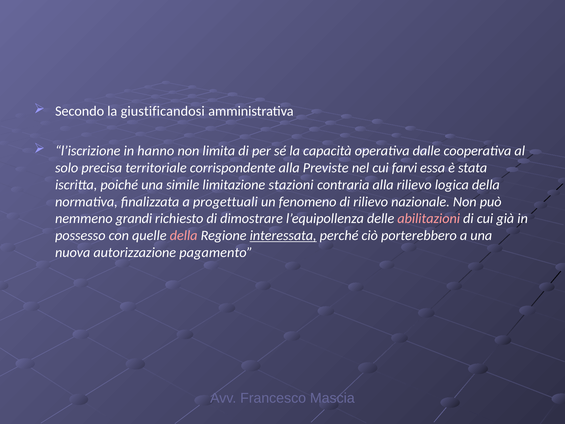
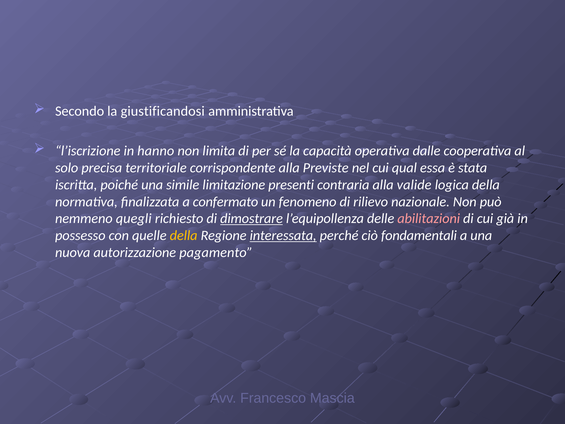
farvi: farvi -> qual (404, 168)
stazioni: stazioni -> presenti (291, 185)
alla rilievo: rilievo -> valide (414, 185)
progettuali: progettuali -> confermato (225, 202)
grandi: grandi -> quegli (134, 219)
dimostrare underline: none -> present (252, 219)
della colour: pink -> yellow (184, 235)
porterebbero: porterebbero -> fondamentali (419, 235)
